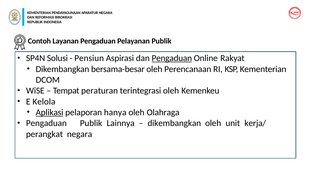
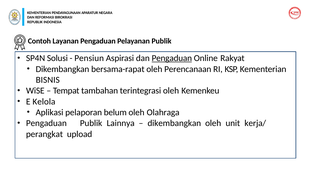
bersama-besar: bersama-besar -> bersama-rapat (118, 69)
DCOM: DCOM -> BISNIS (48, 80)
peraturan: peraturan -> tambahan (100, 91)
Aplikasi underline: present -> none (50, 112)
hanya: hanya -> belum (115, 112)
negara: negara -> upload (80, 134)
